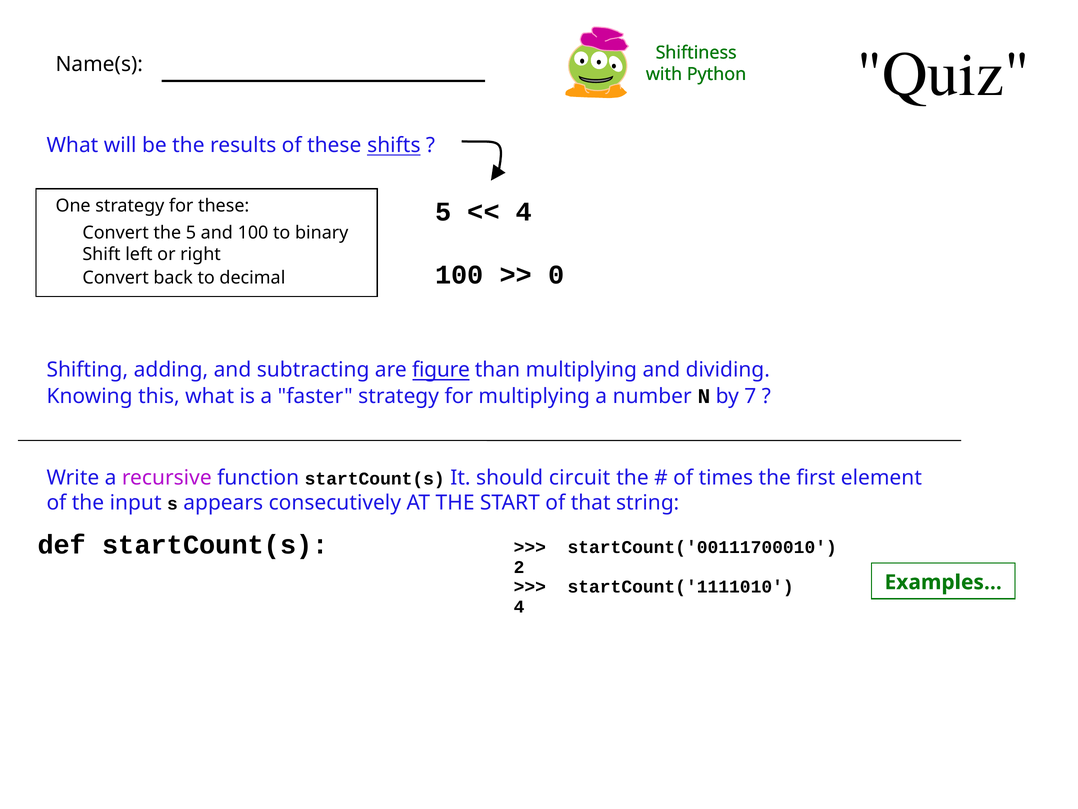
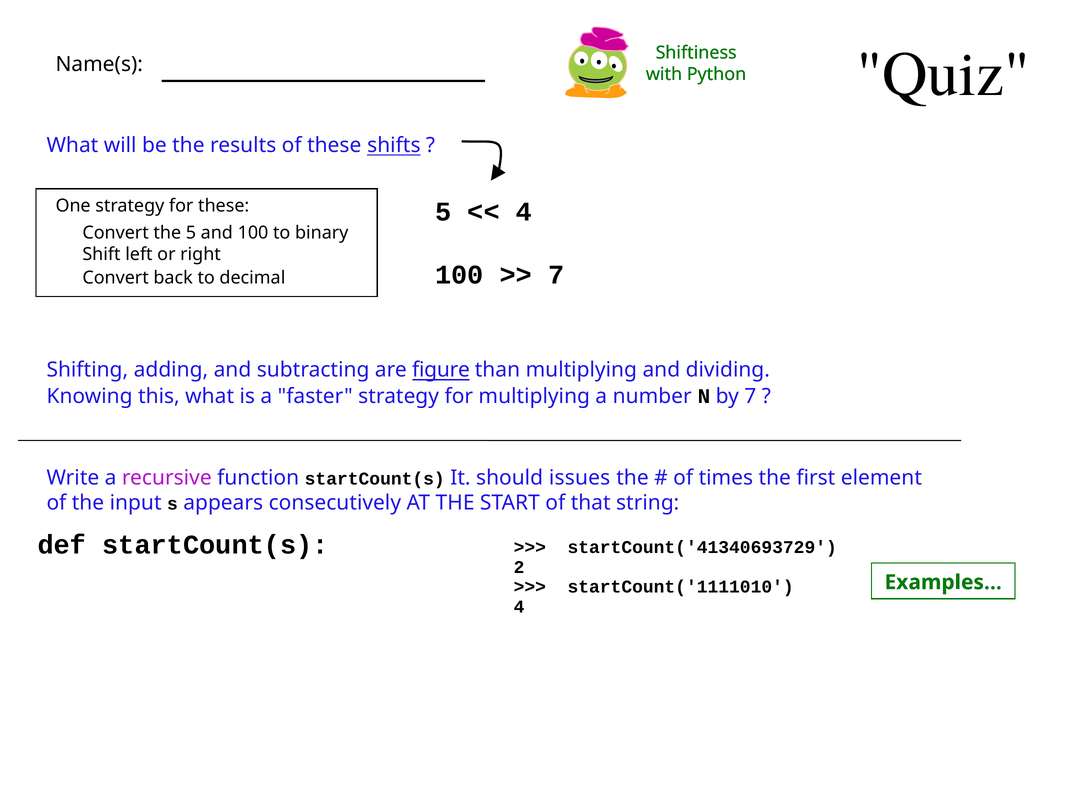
0: 0 -> 7 (556, 275)
circuit: circuit -> issues (580, 477)
startCount('00111700010: startCount('00111700010 -> startCount('41340693729 (702, 547)
